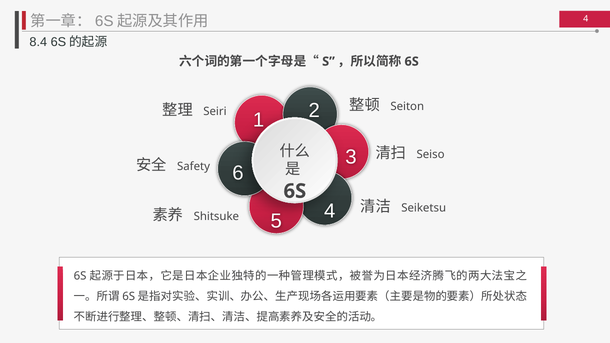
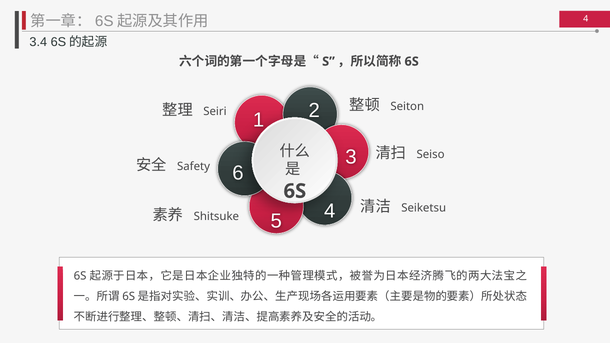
8.4: 8.4 -> 3.4 (38, 42)
